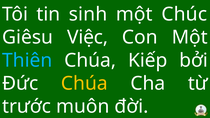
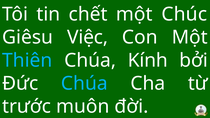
sinh: sinh -> chết (88, 14)
Kiếp: Kiếp -> Kính (148, 60)
Chúa colour: yellow -> light blue (84, 84)
